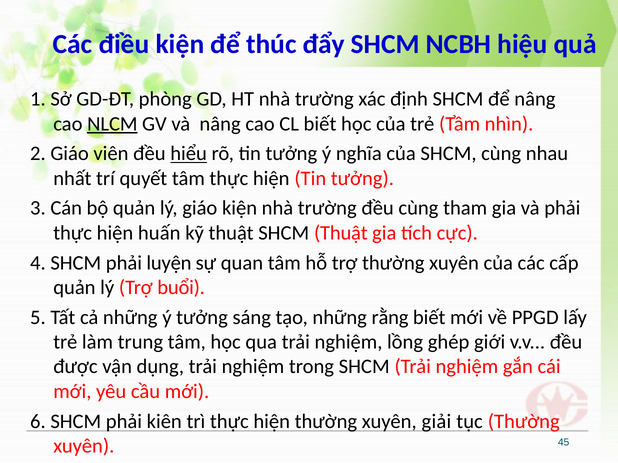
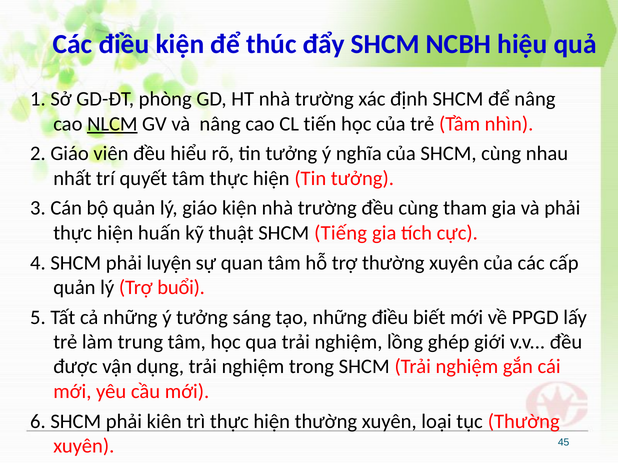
CL biết: biết -> tiến (320, 124)
hiểu underline: present -> none (189, 154)
SHCM Thuật: Thuật -> Tiếng (341, 233)
những rằng: rằng -> điều (390, 318)
giải: giải -> loại (436, 422)
